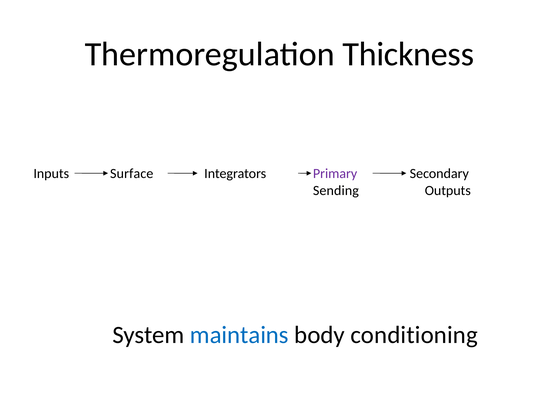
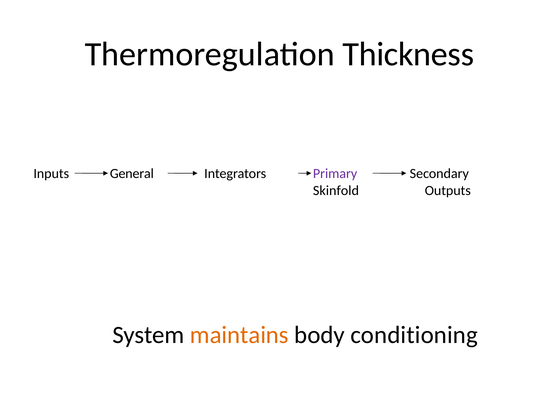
Surface: Surface -> General (132, 174)
Sending: Sending -> Skinfold (336, 191)
maintains colour: blue -> orange (239, 335)
